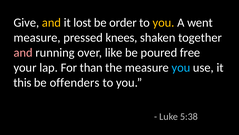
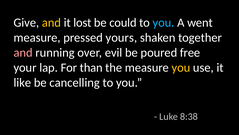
order: order -> could (123, 22)
you colour: yellow -> light blue (163, 22)
knees: knees -> yours (121, 37)
like: like -> evil (114, 52)
you colour: light blue -> yellow (181, 67)
this: this -> like (22, 82)
offenders: offenders -> cancelling (75, 82)
5:38: 5:38 -> 8:38 (189, 116)
